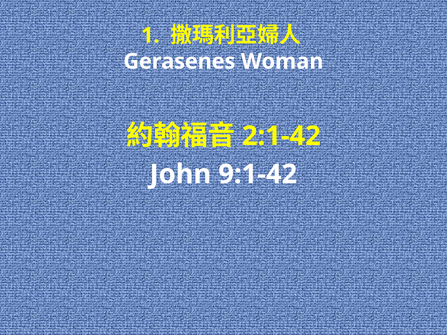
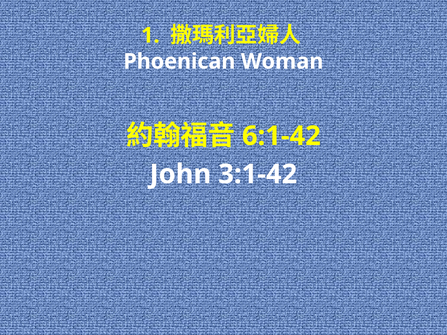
Gerasenes: Gerasenes -> Phoenican (179, 61)
2:1-42: 2:1-42 -> 6:1-42 (281, 136)
9:1-42: 9:1-42 -> 3:1-42 (258, 174)
